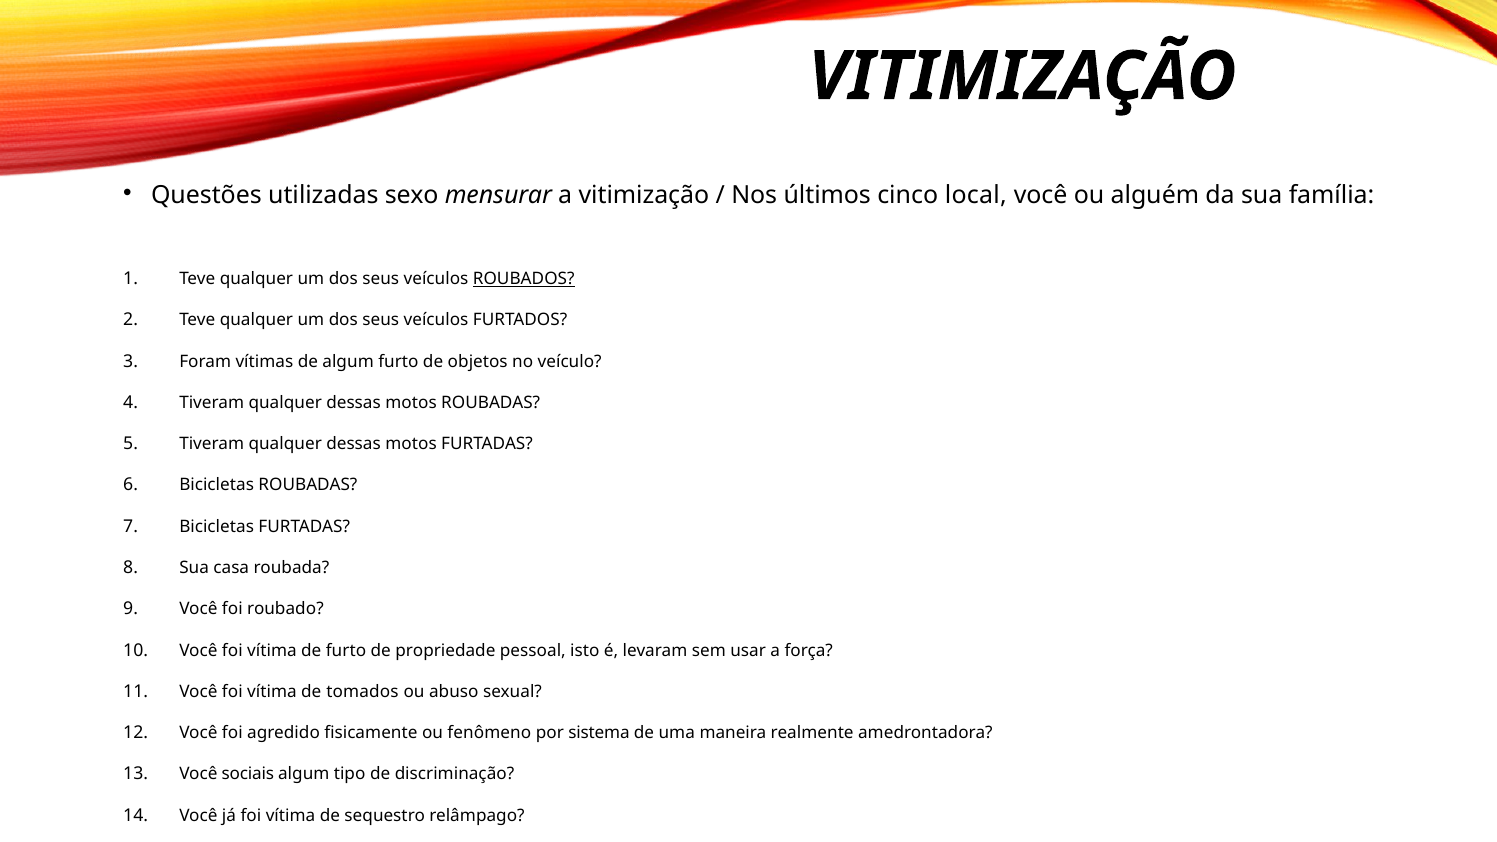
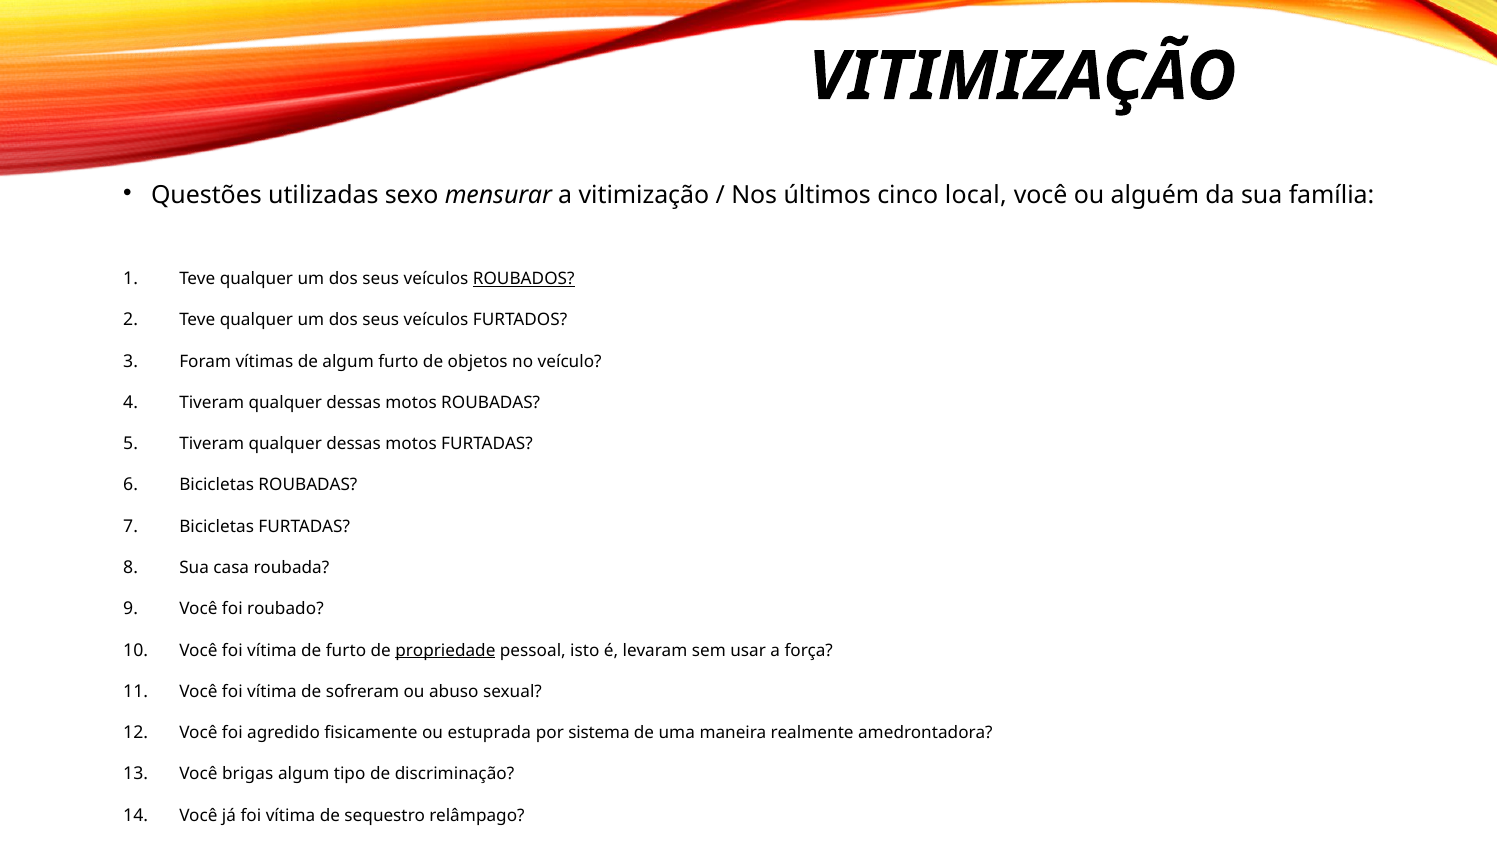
propriedade underline: none -> present (445, 650)
tomados: tomados -> sofreram (363, 692)
fenômeno: fenômeno -> estuprada (489, 733)
sociais: sociais -> brigas (248, 774)
